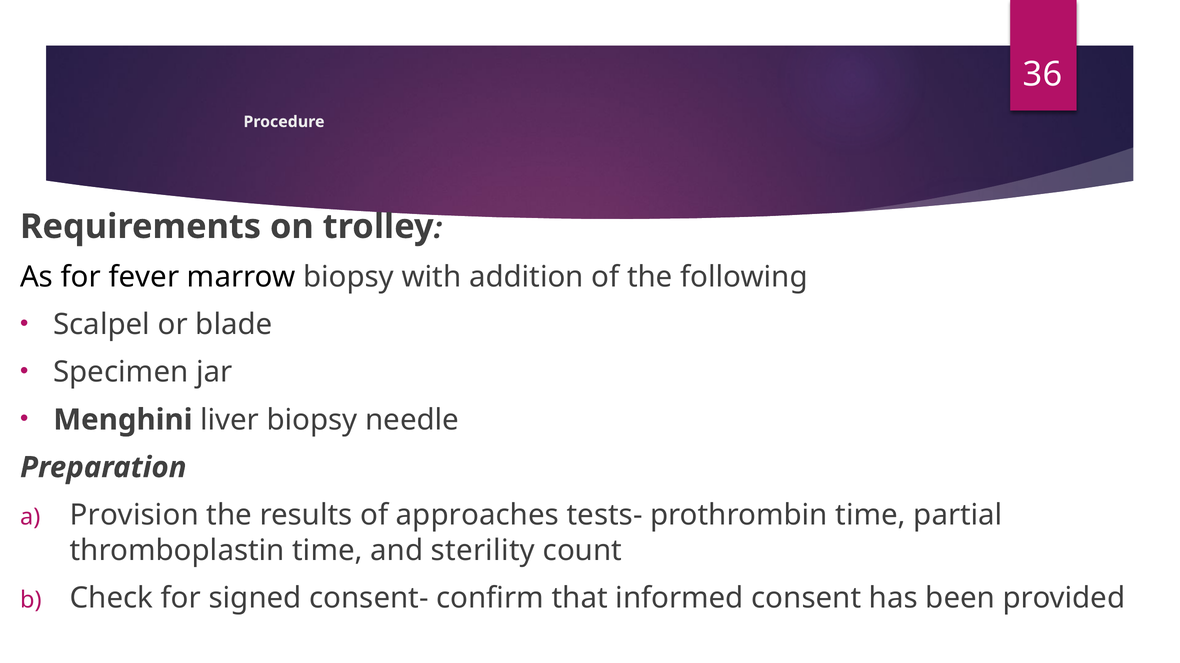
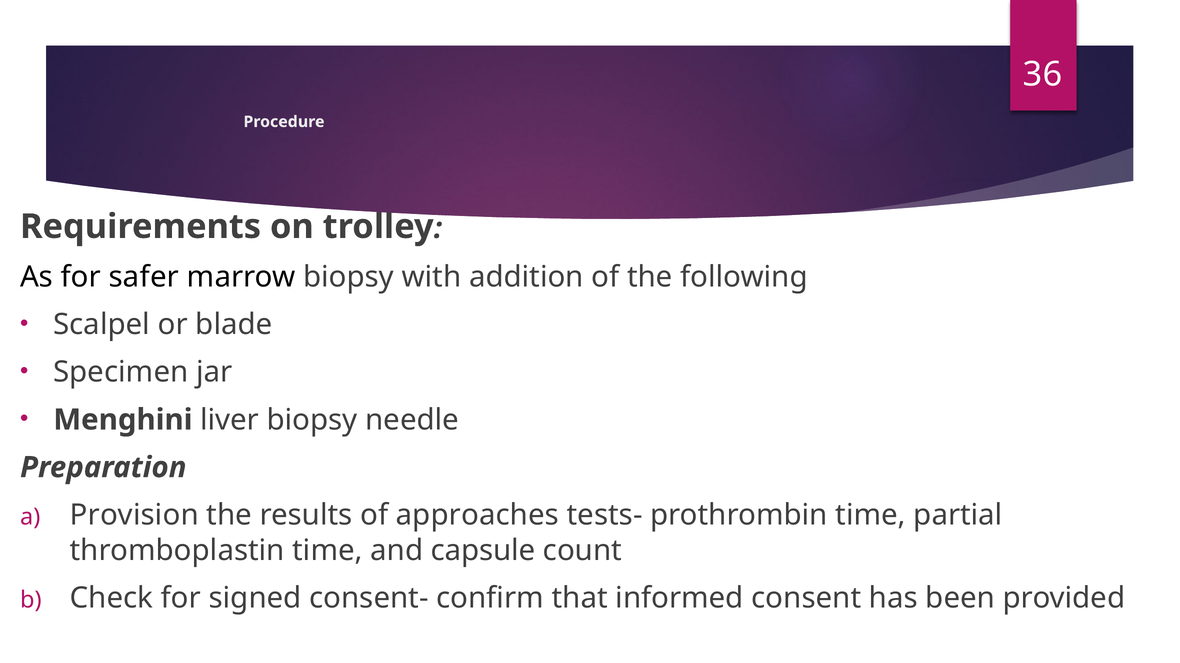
fever: fever -> safer (144, 277)
sterility: sterility -> capsule (483, 551)
